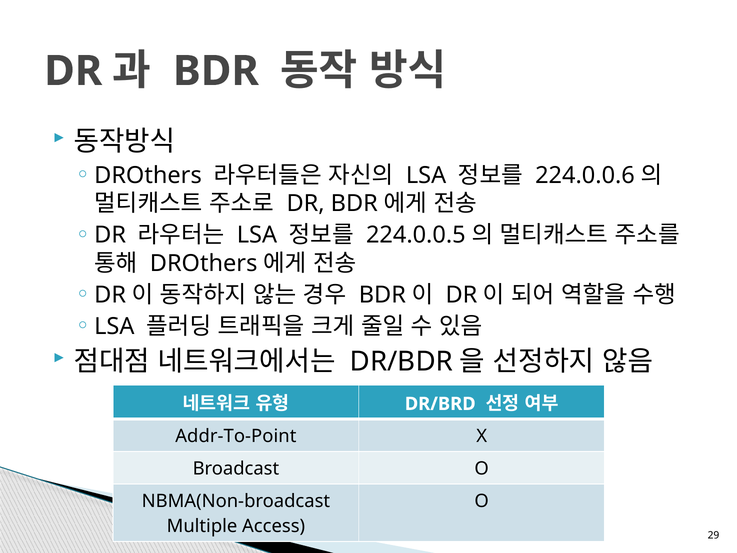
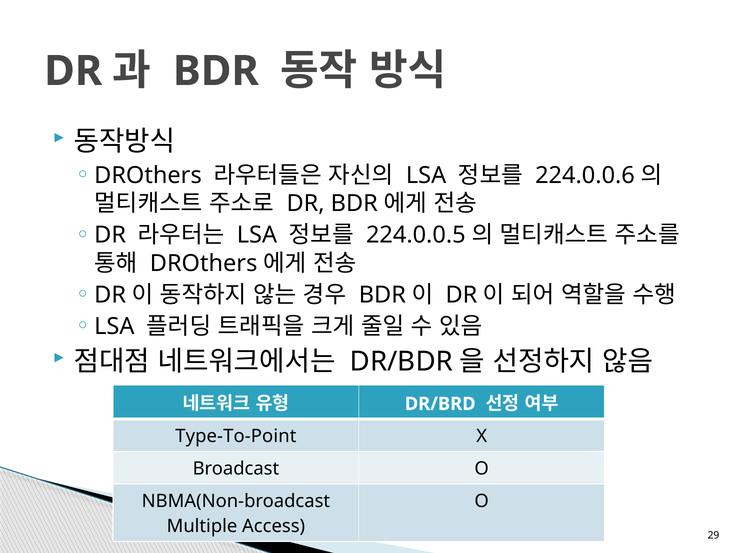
Addr-To-Point: Addr-To-Point -> Type-To-Point (236, 436)
